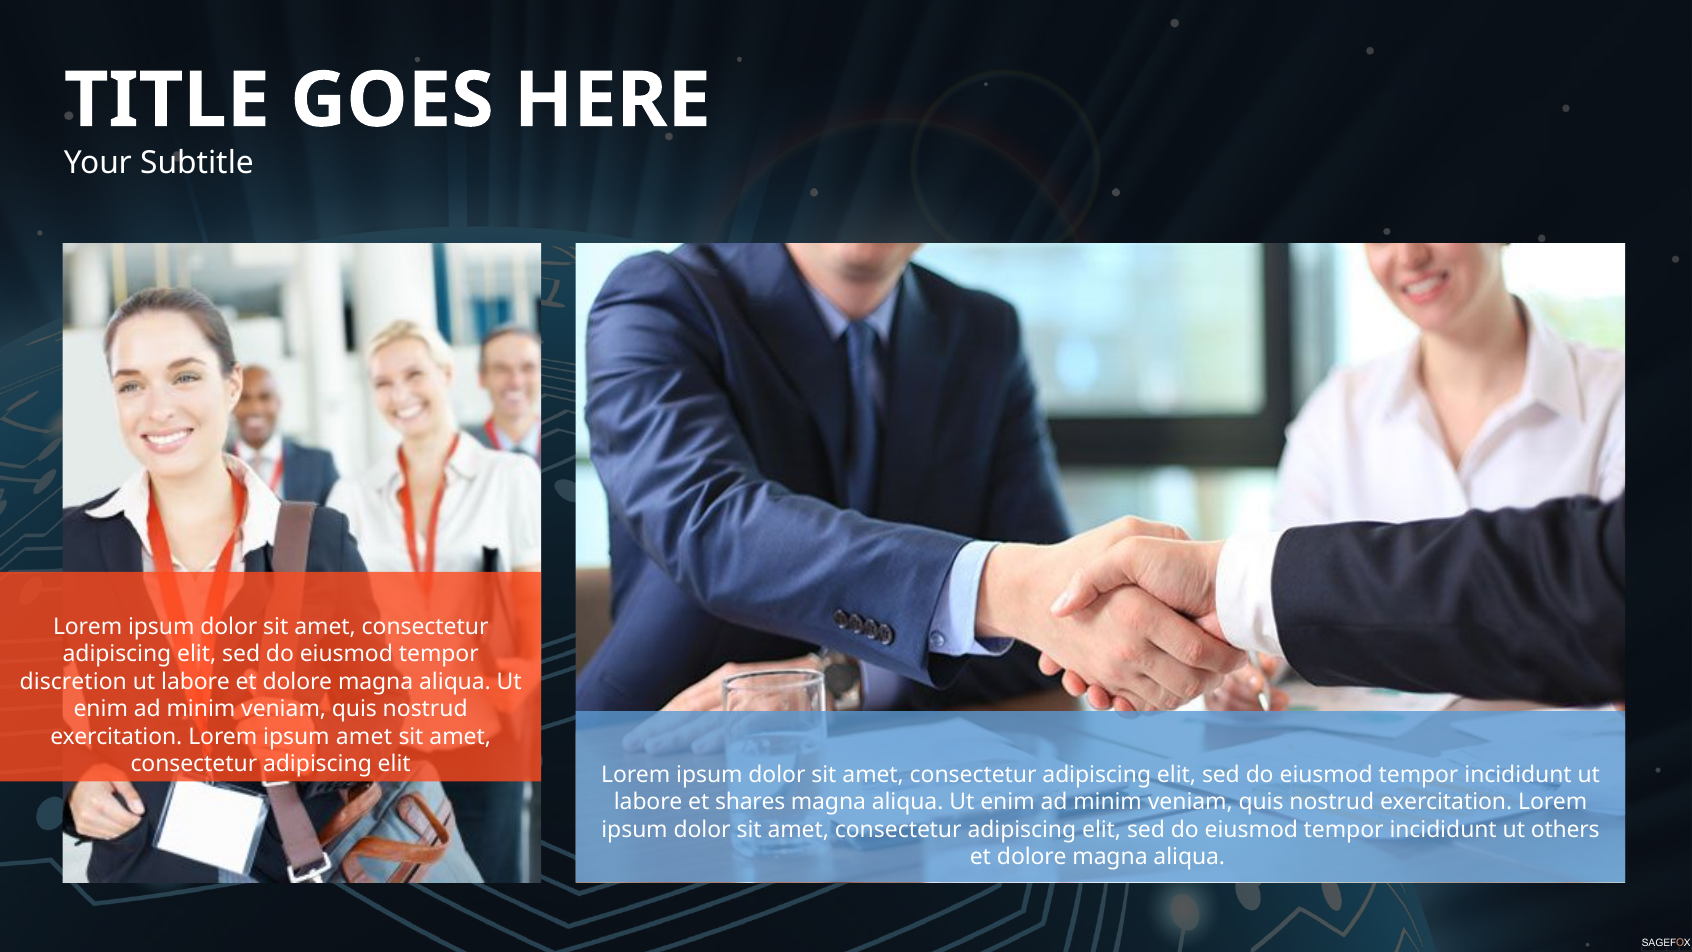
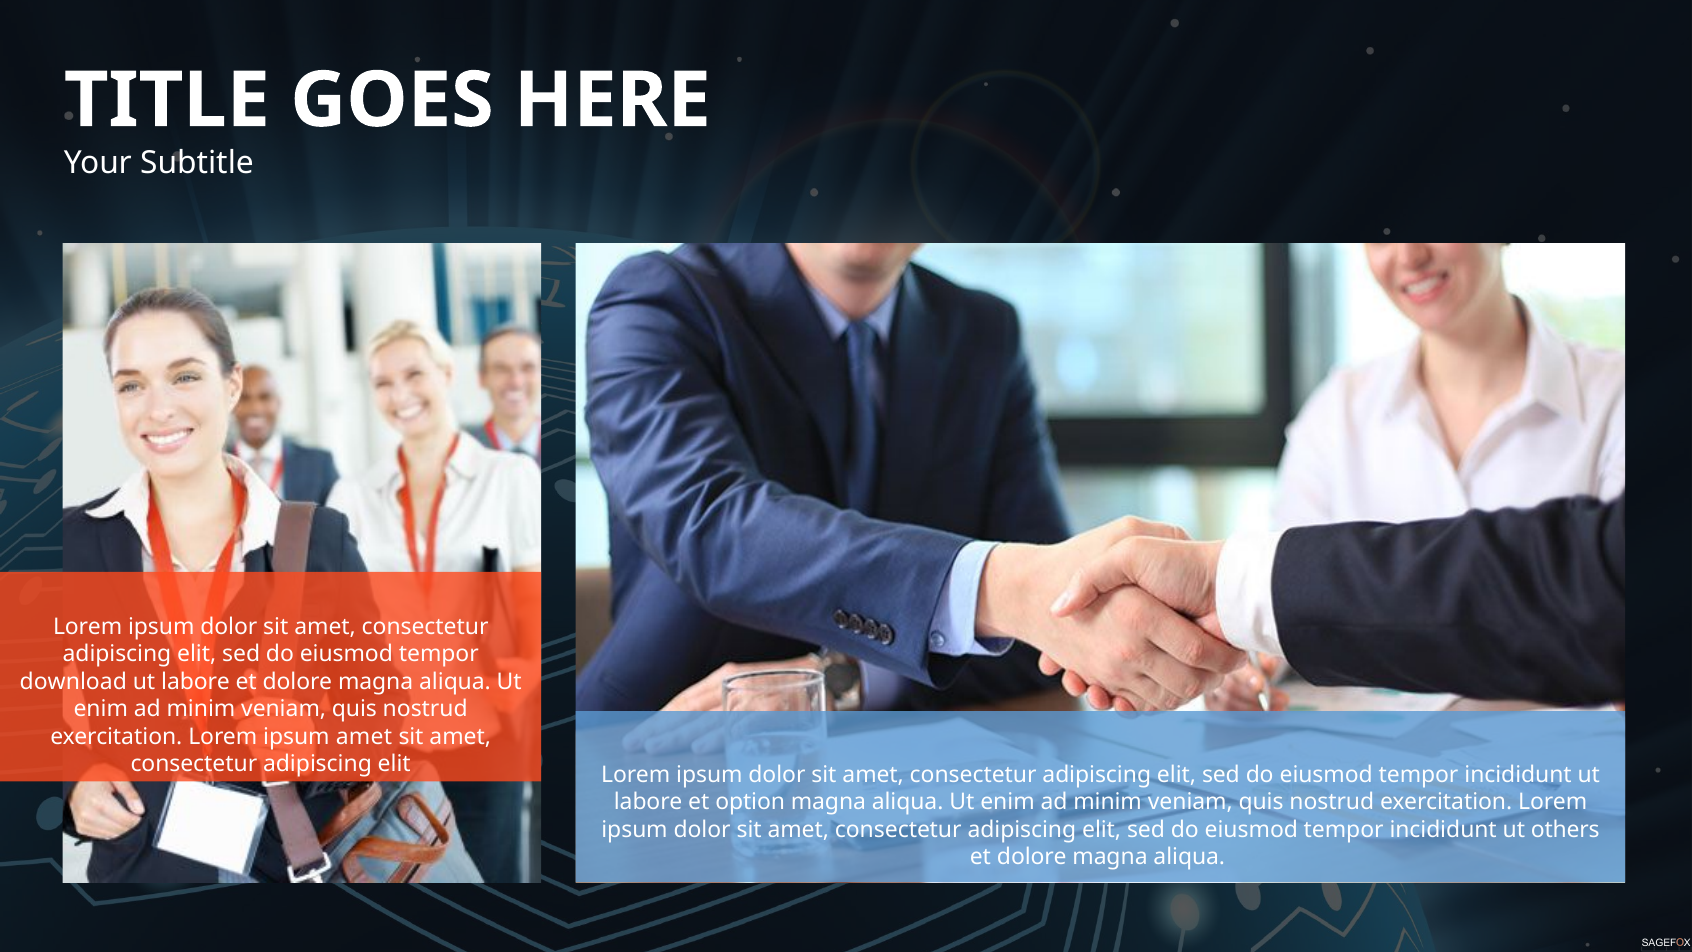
discretion: discretion -> download (73, 682)
shares: shares -> option (750, 802)
